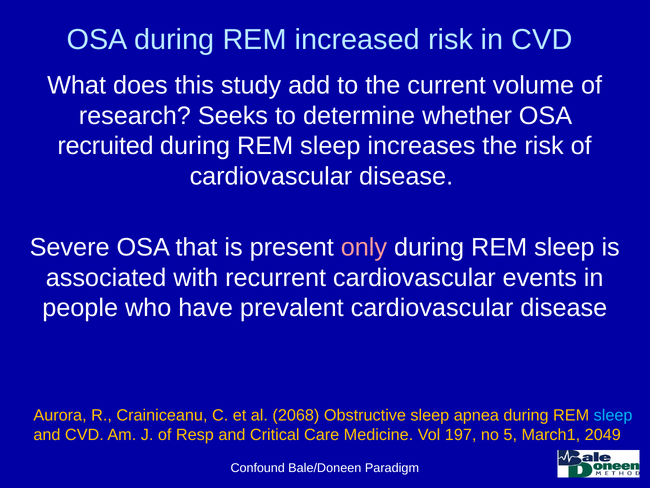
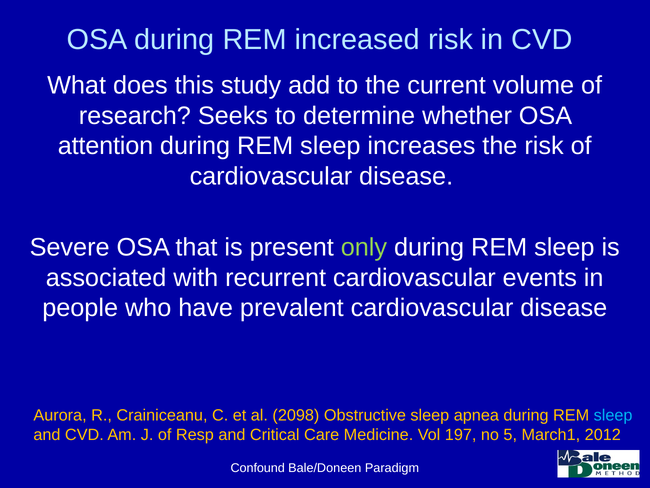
recruited: recruited -> attention (105, 146)
only colour: pink -> light green (364, 247)
2068: 2068 -> 2098 (296, 415)
2049: 2049 -> 2012 (603, 434)
